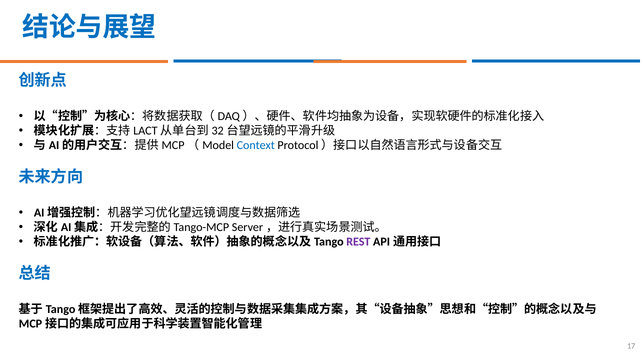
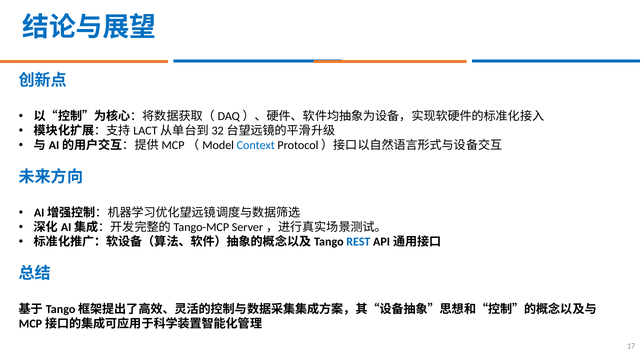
REST colour: purple -> blue (358, 242)
